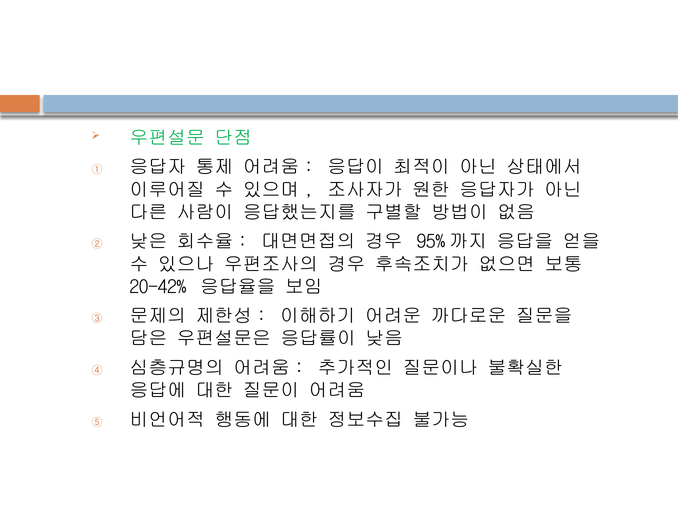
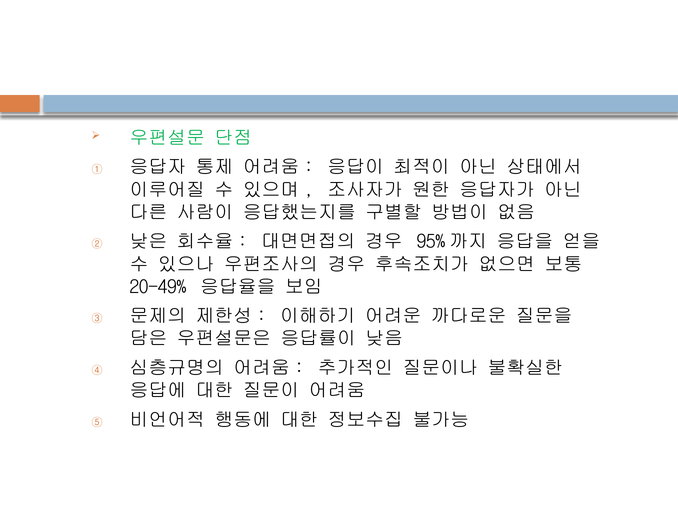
20-42%: 20-42% -> 20-49% (158, 287)
